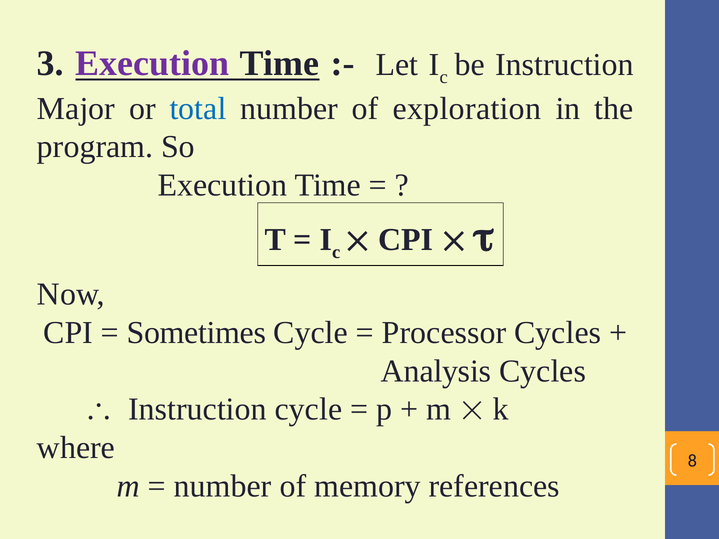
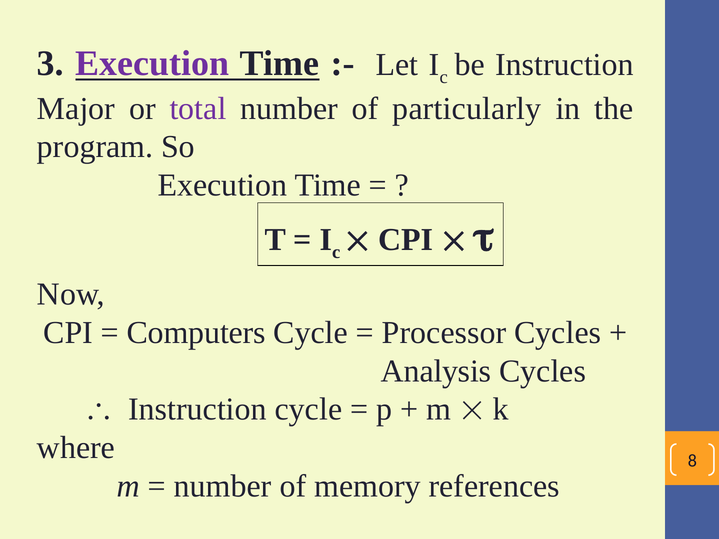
total colour: blue -> purple (198, 109)
exploration: exploration -> particularly (467, 109)
Sometimes: Sometimes -> Computers (196, 333)
